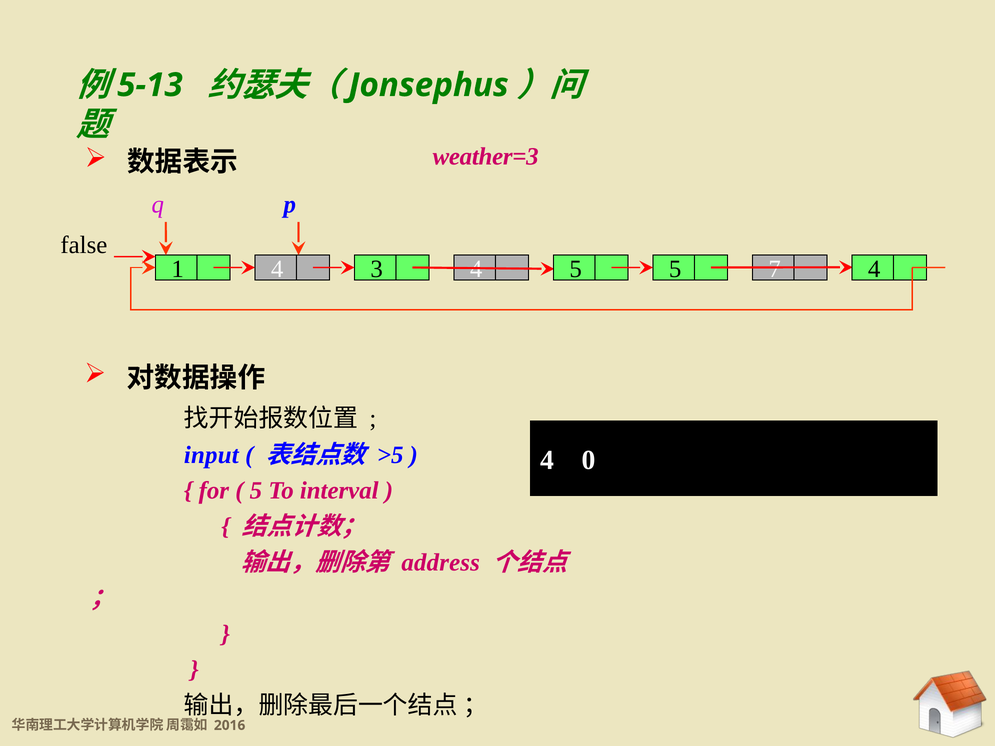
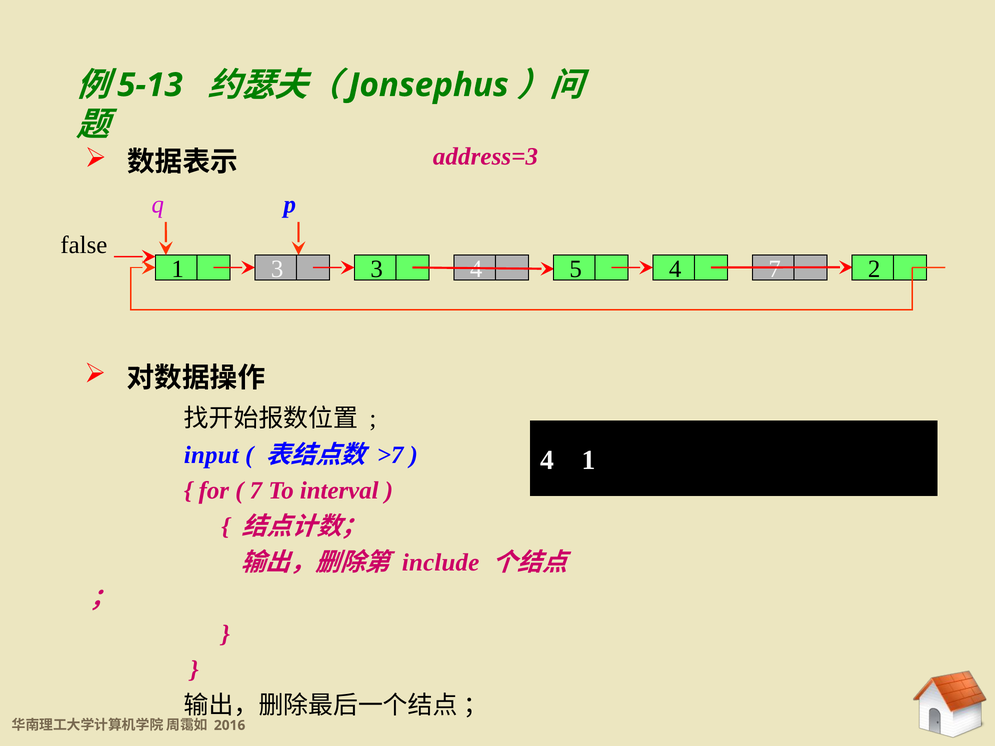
weather=3: weather=3 -> address=3 (485, 156)
1 4: 4 -> 3 (277, 269)
5 5: 5 -> 4 (675, 269)
7 4: 4 -> 2 (874, 269)
>5: >5 -> >7 (390, 455)
4 0: 0 -> 1 (589, 460)
5: 5 -> 7 (256, 491)
address: address -> include (441, 563)
